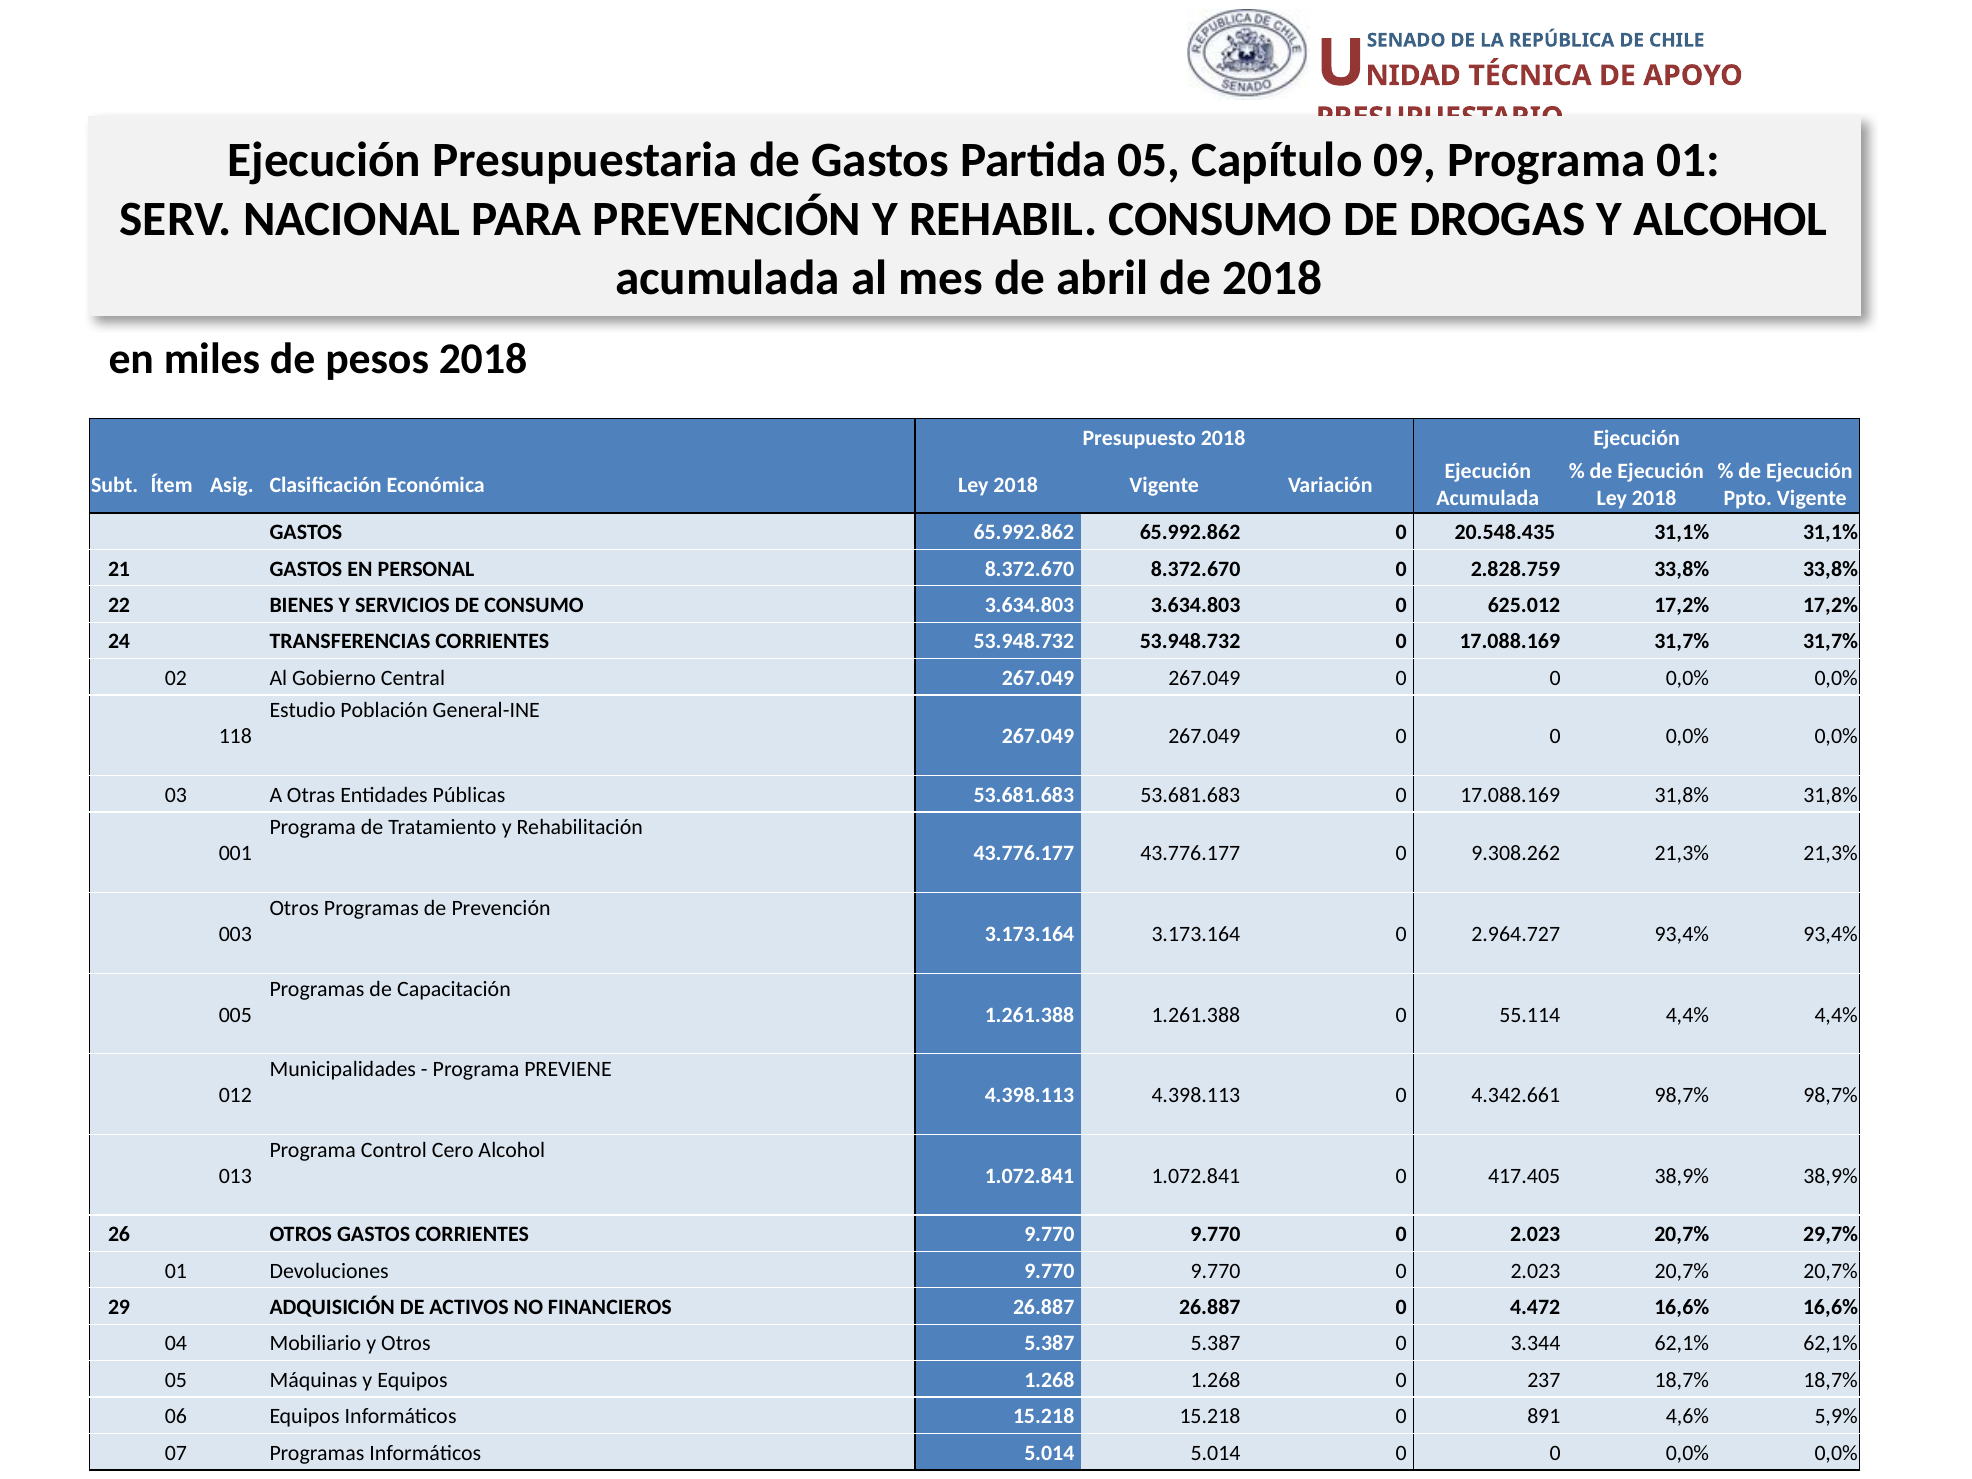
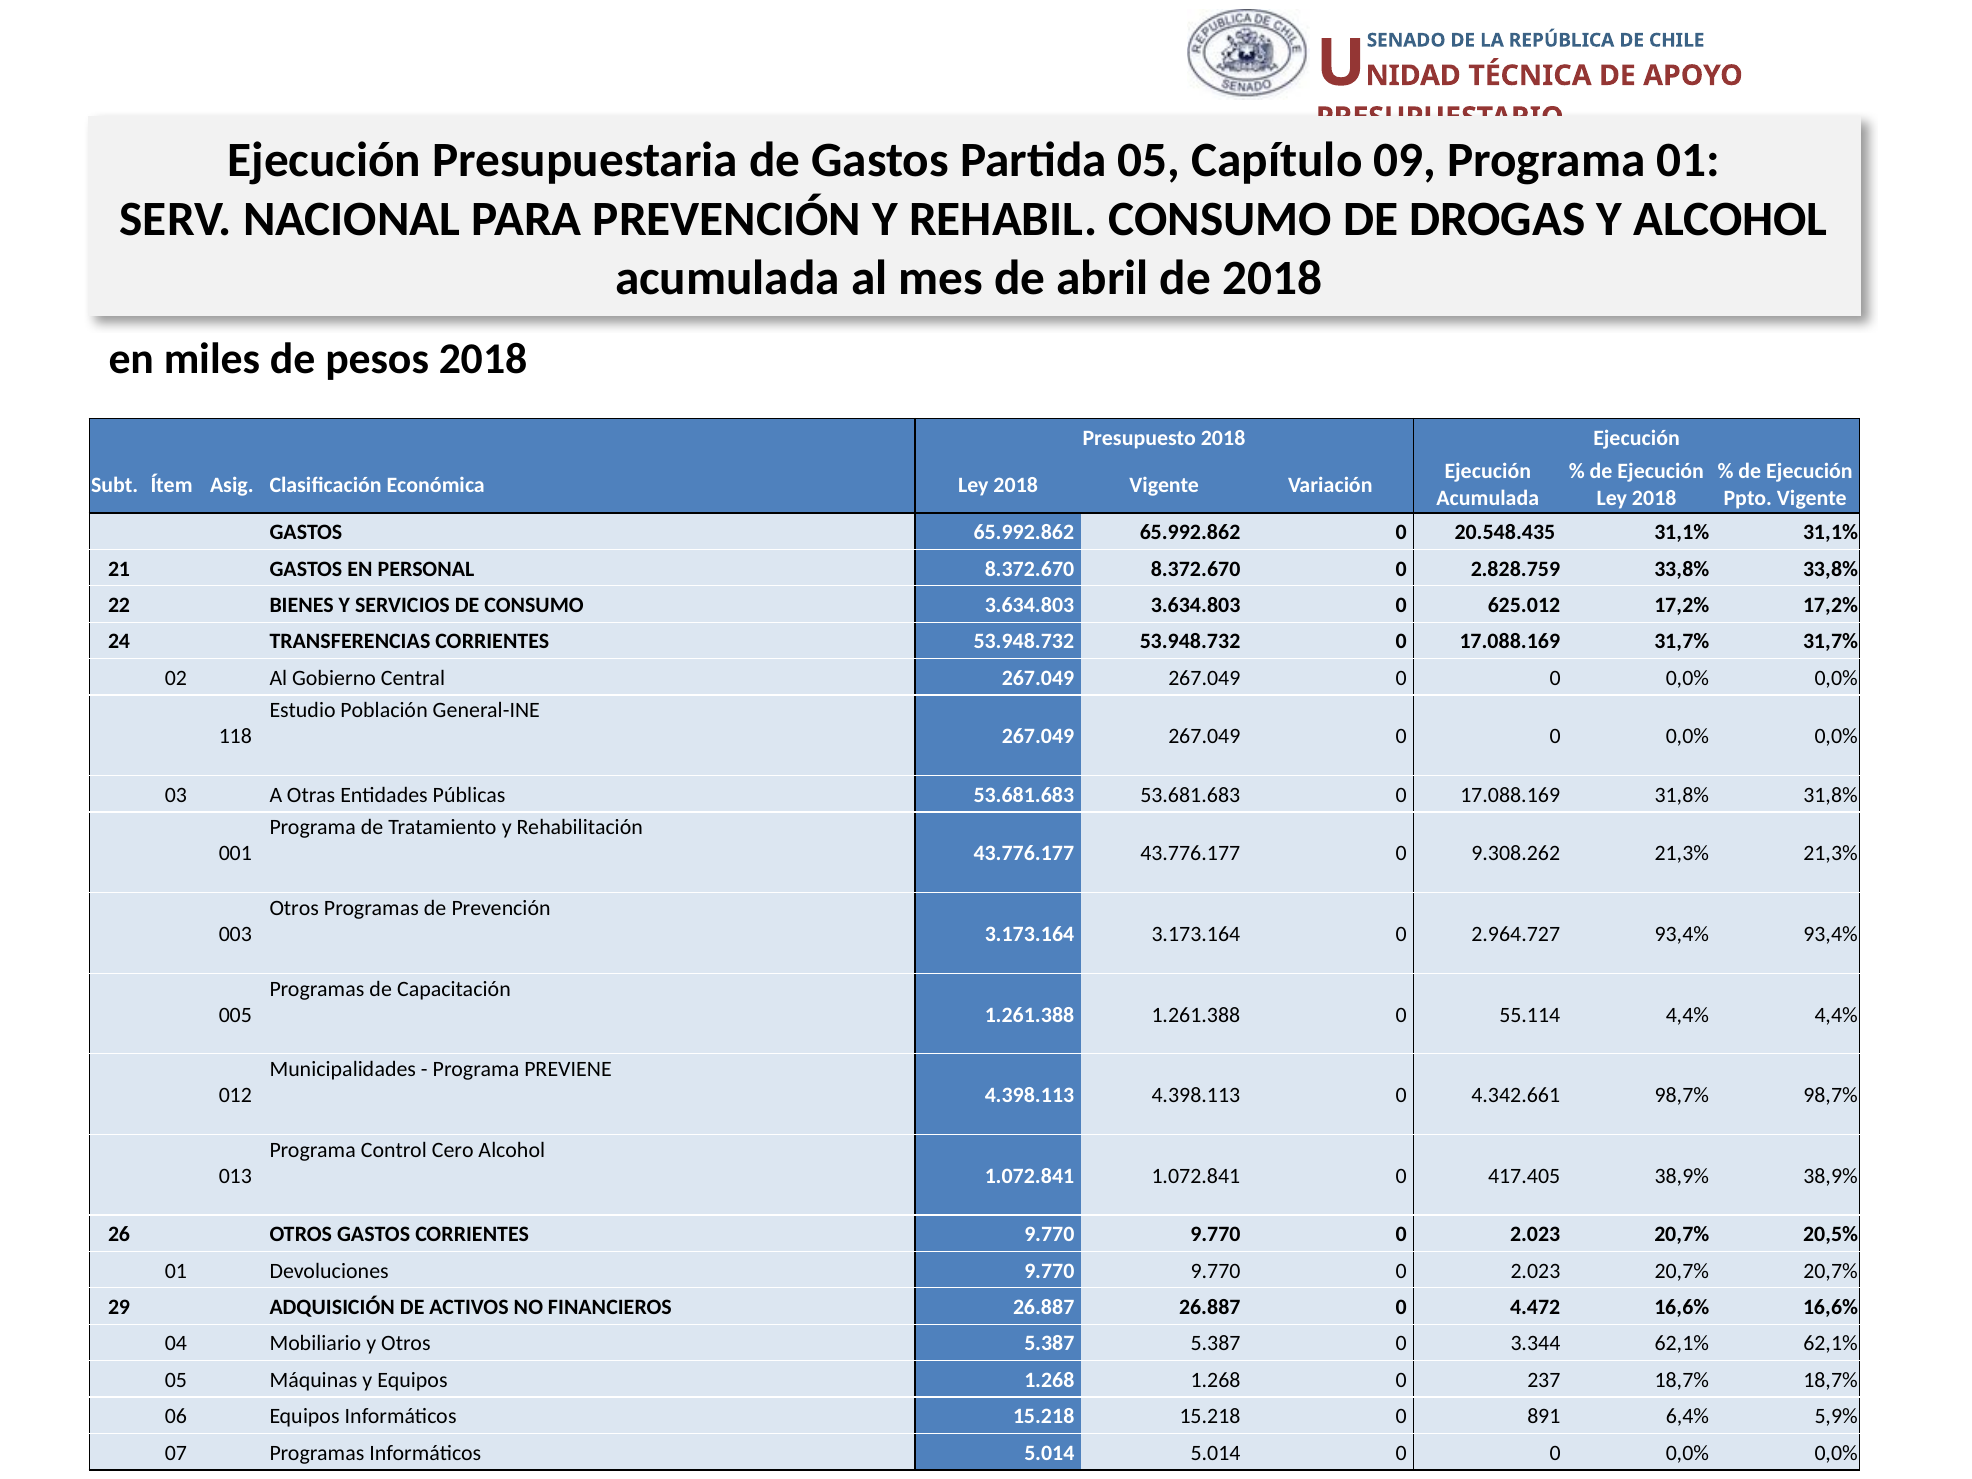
29,7%: 29,7% -> 20,5% (1831, 1234)
4,6%: 4,6% -> 6,4% (1687, 1416)
